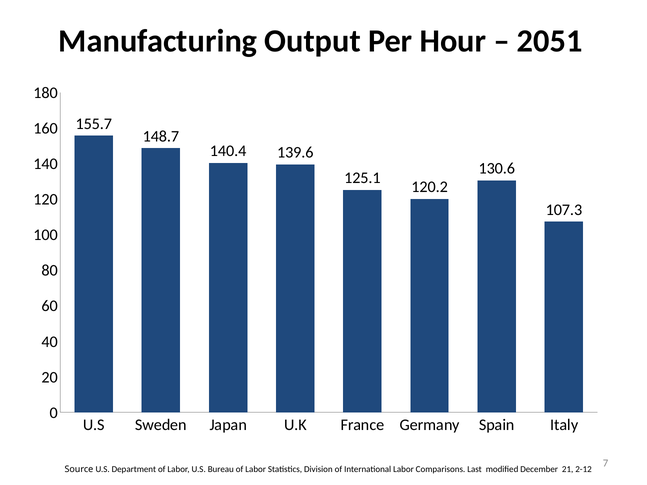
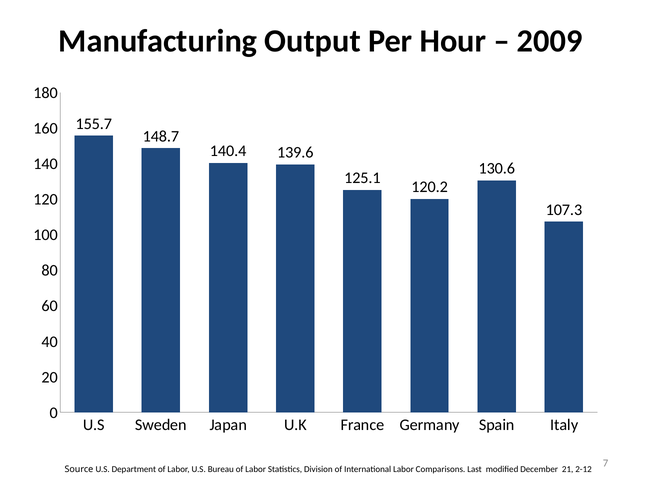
2051: 2051 -> 2009 (550, 41)
